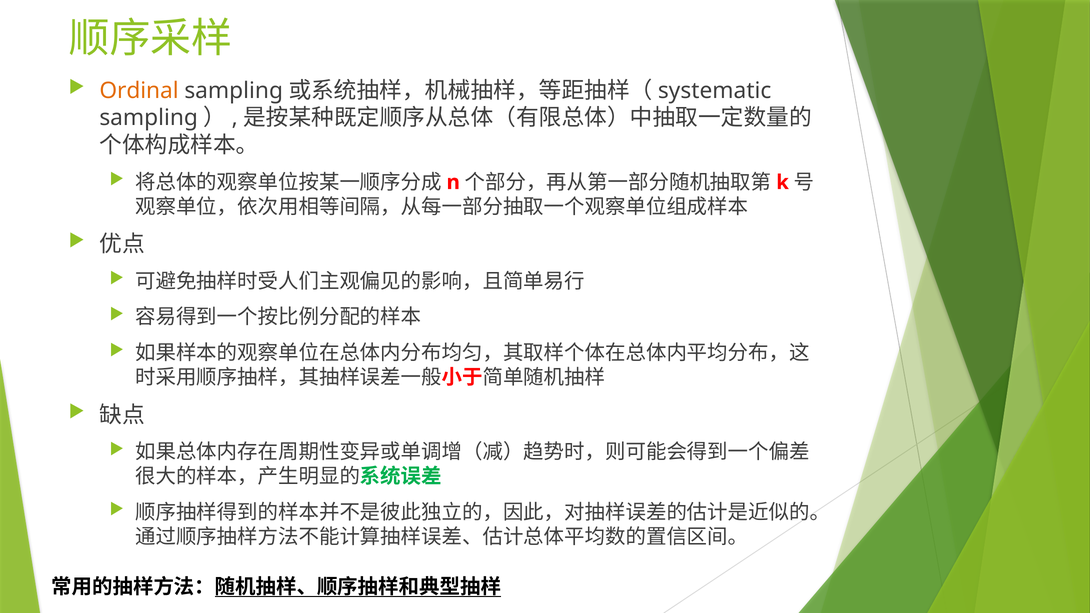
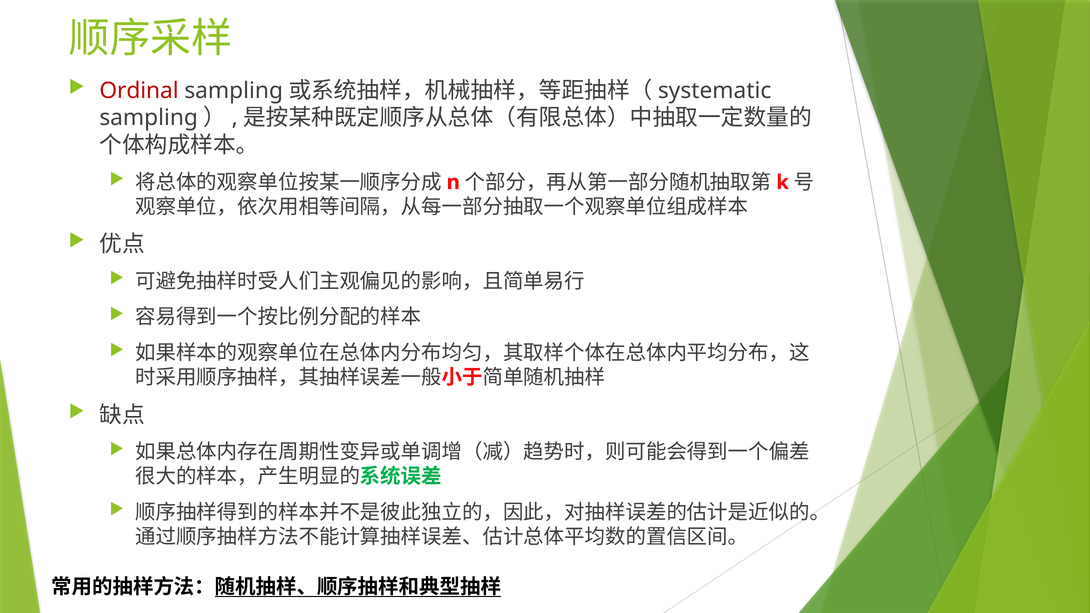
Ordinal colour: orange -> red (139, 91)
